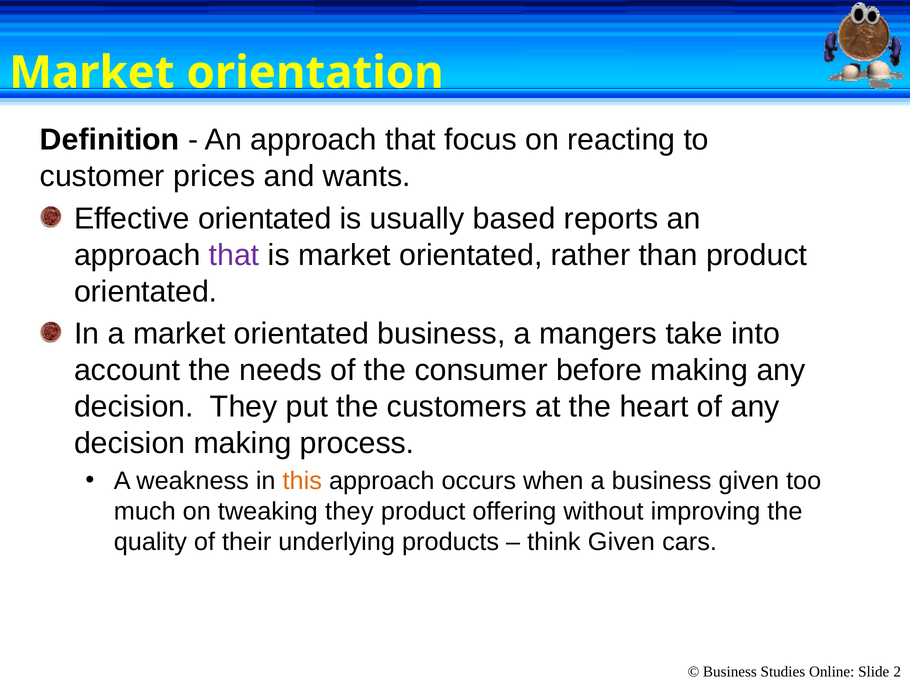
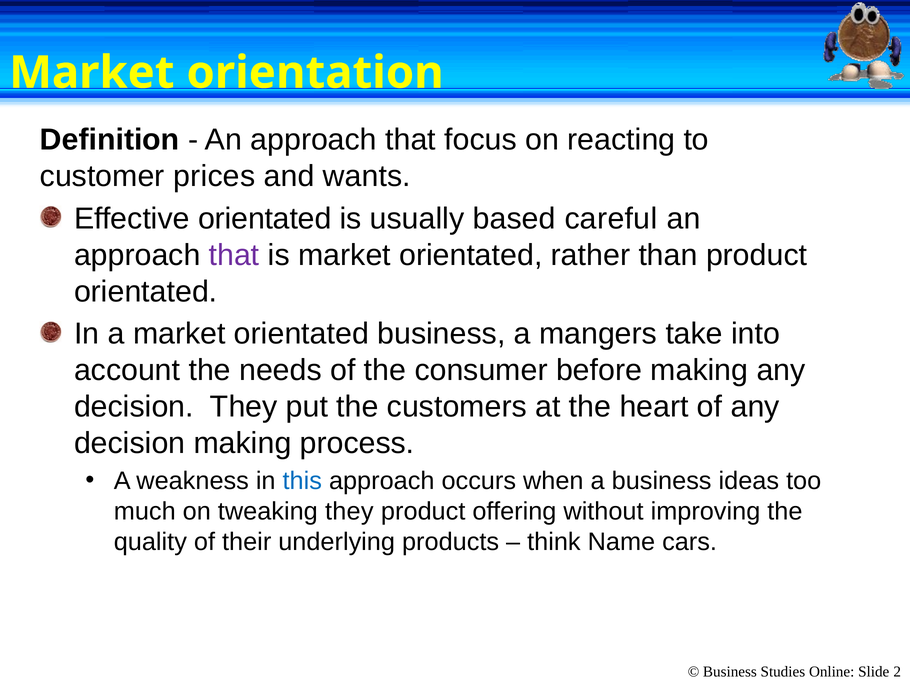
reports: reports -> careful (611, 219)
this colour: orange -> blue (302, 481)
business given: given -> ideas (749, 481)
think Given: Given -> Name (621, 542)
